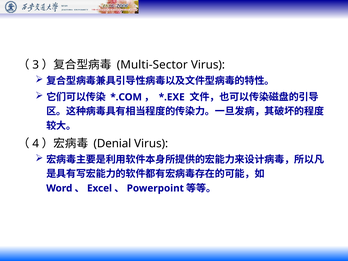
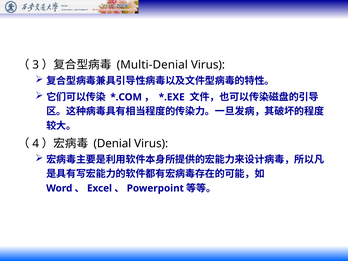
Multi-Sector: Multi-Sector -> Multi-Denial (152, 65)
